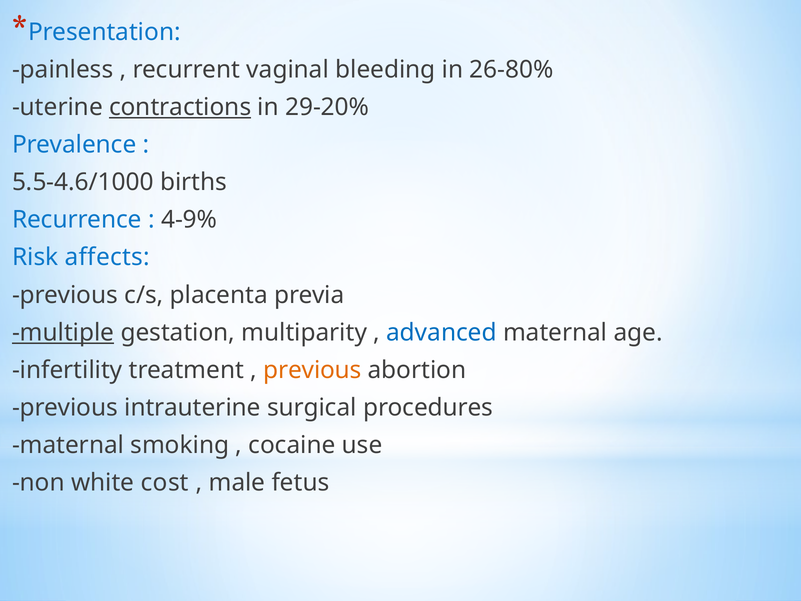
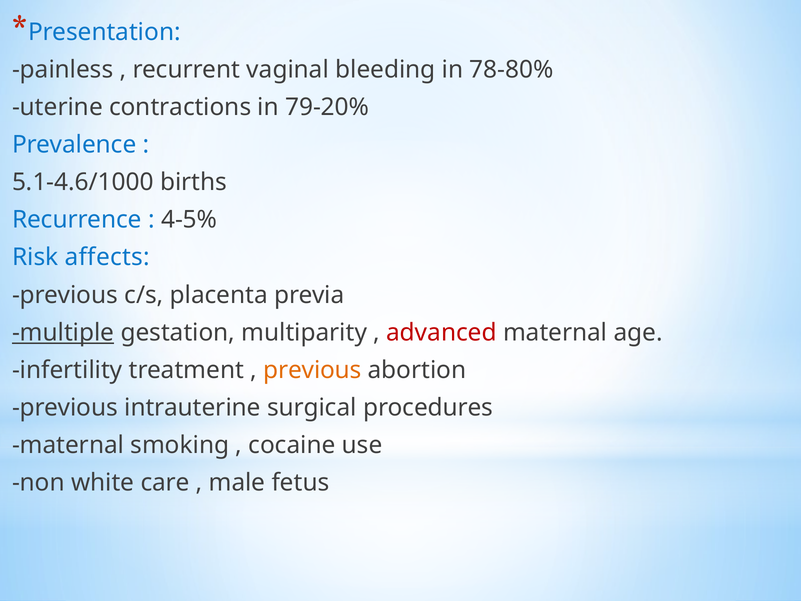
26-80%: 26-80% -> 78-80% (512, 70)
contractions underline: present -> none (180, 107)
29-20%: 29-20% -> 79-20% (327, 107)
5.5-4.6/1000: 5.5-4.6/1000 -> 5.1-4.6/1000 (83, 182)
4-9%: 4-9% -> 4-5% (189, 220)
advanced colour: blue -> red (442, 332)
cost: cost -> care (165, 483)
